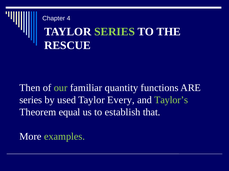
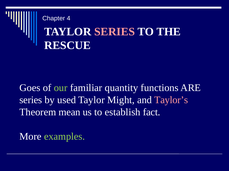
SERIES colour: light green -> pink (115, 32)
Then: Then -> Goes (30, 88)
Every: Every -> Might (121, 100)
Taylor’s colour: light green -> pink (171, 100)
equal: equal -> mean (69, 113)
that: that -> fact (152, 113)
